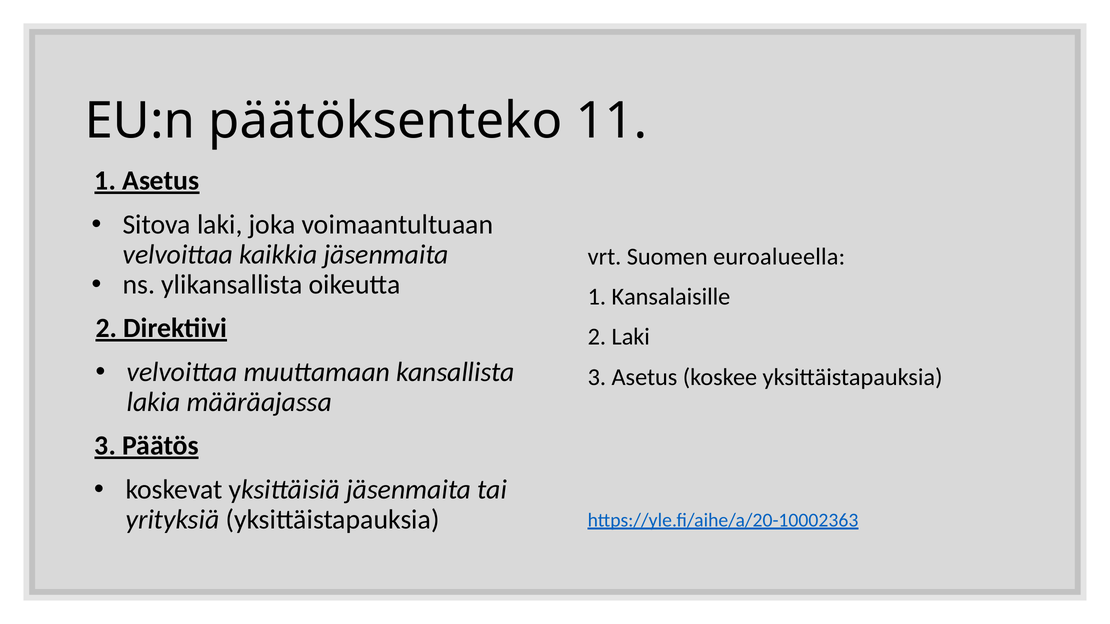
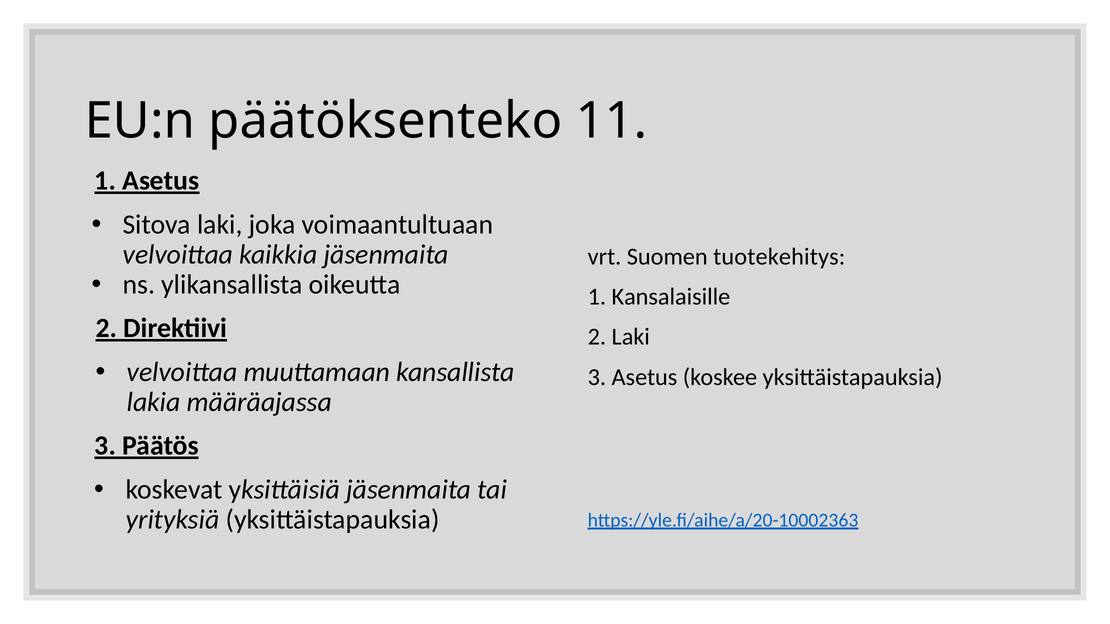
euroalueella: euroalueella -> tuotekehitys (779, 257)
